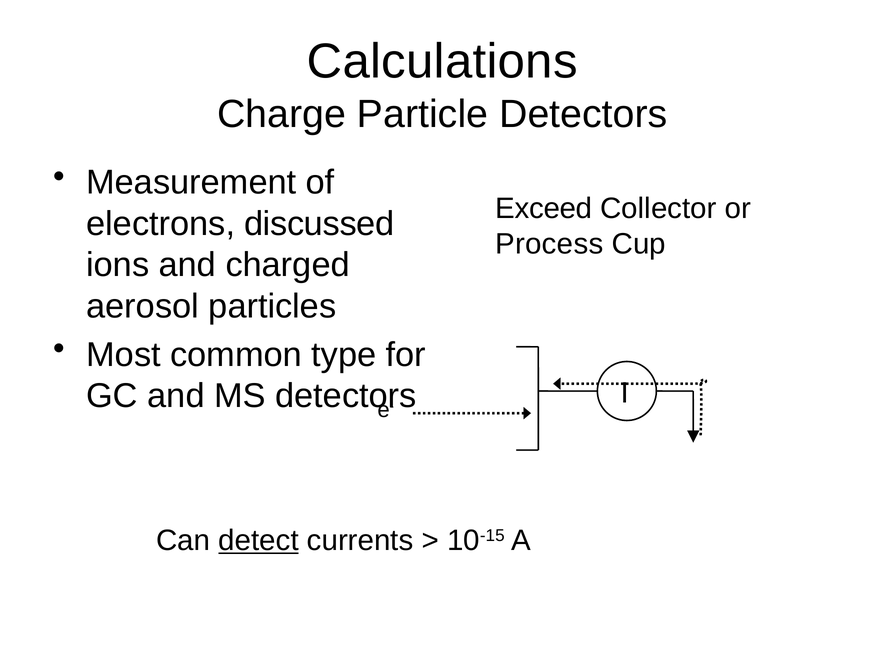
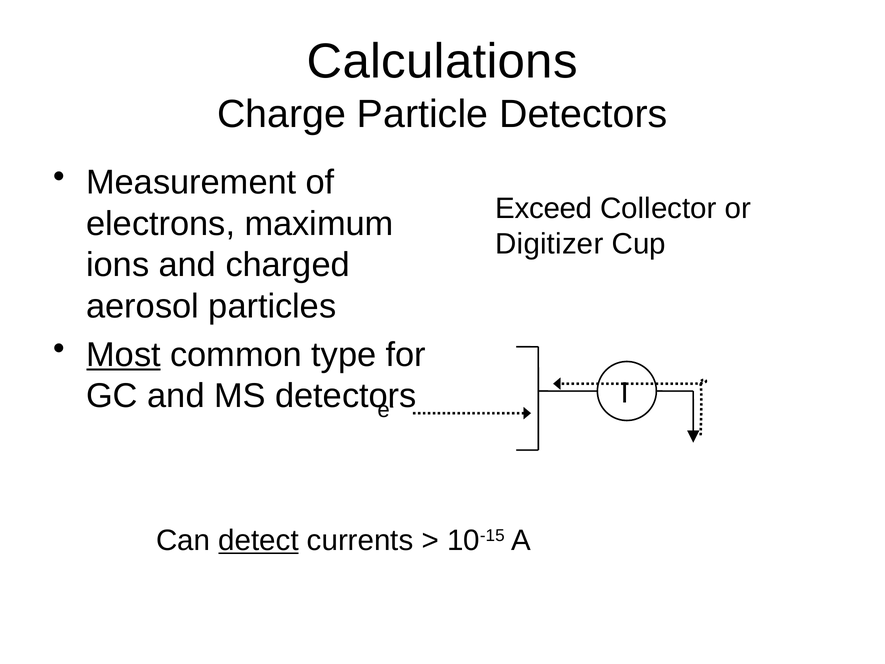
discussed: discussed -> maximum (319, 224)
Process: Process -> Digitizer (549, 244)
Most underline: none -> present (124, 355)
